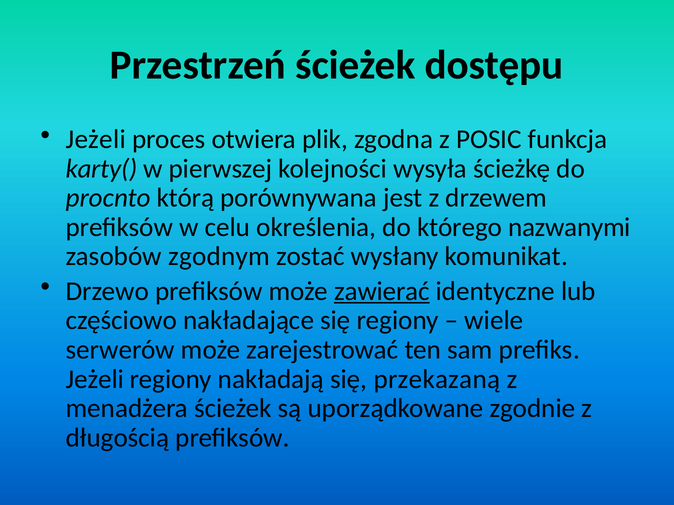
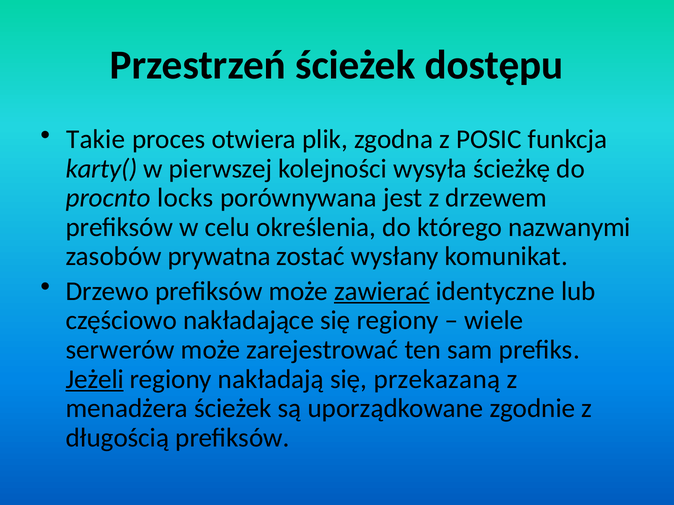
Jeżeli: Jeżeli -> Takie (96, 140)
którą: którą -> locks (185, 198)
zgodnym: zgodnym -> prywatna (219, 257)
Jeżeli underline: none -> present (95, 379)
